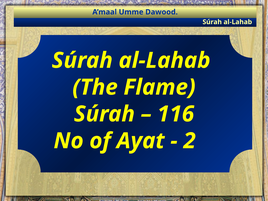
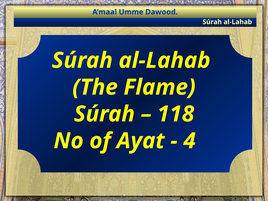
116: 116 -> 118 (176, 114)
2: 2 -> 4 (190, 141)
